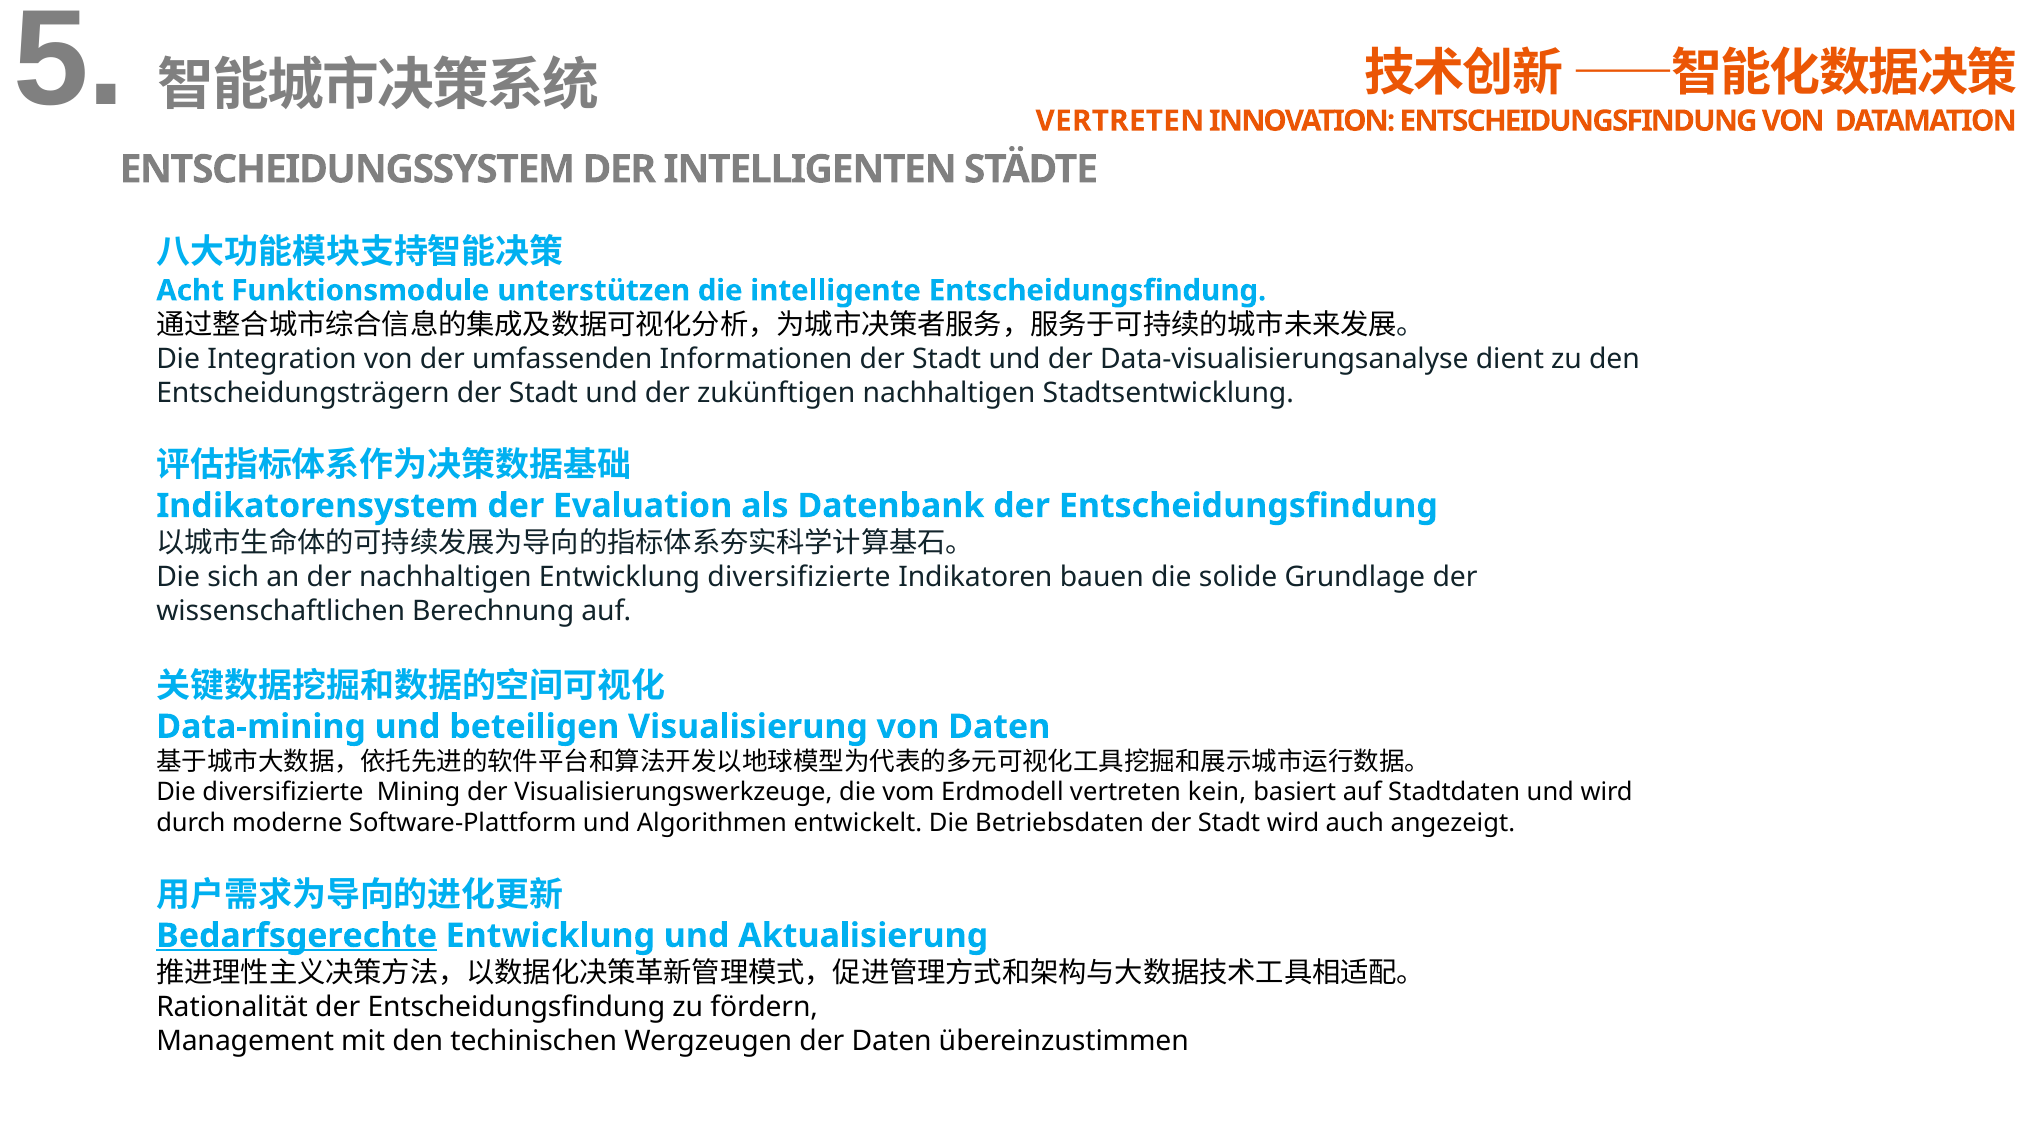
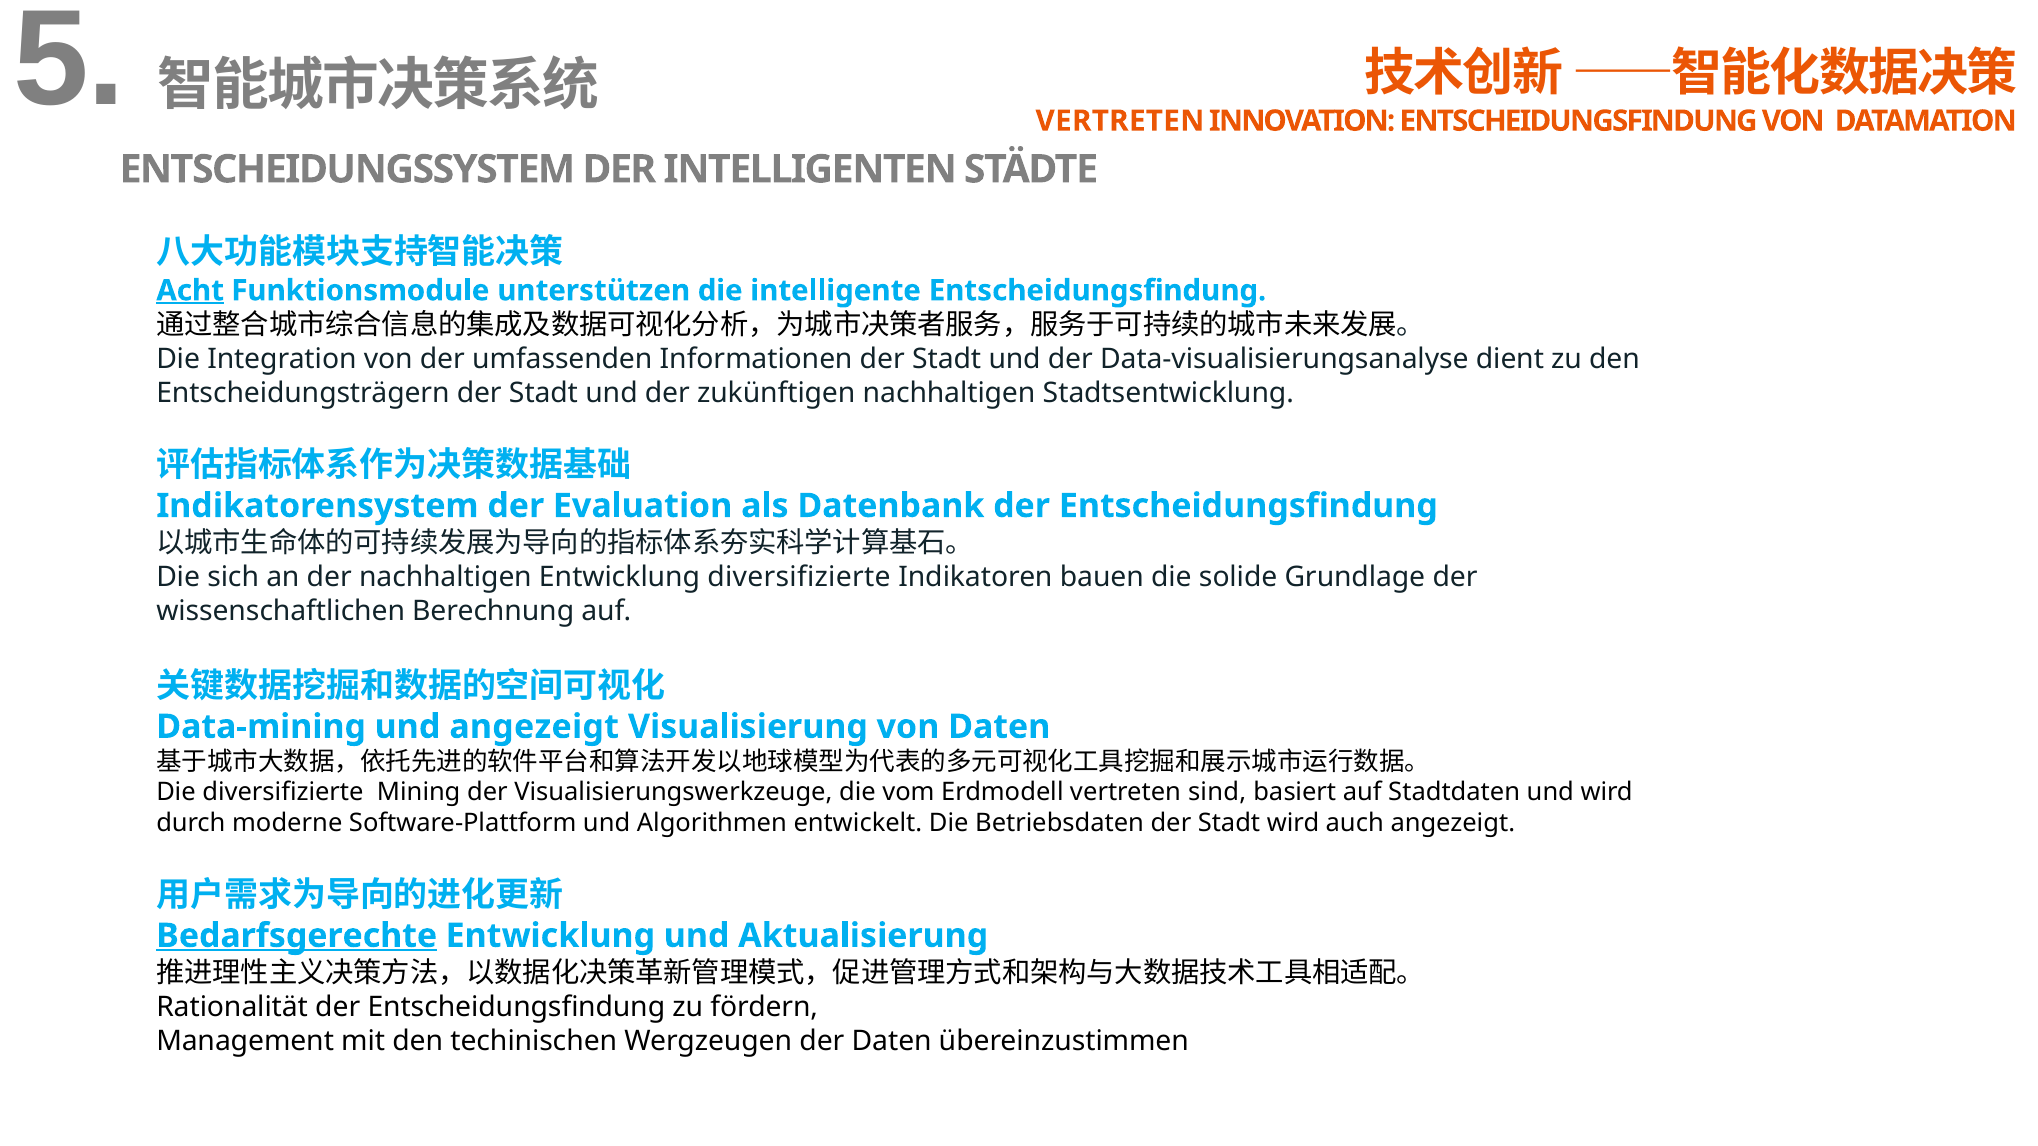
Acht underline: none -> present (190, 291)
und beteiligen: beteiligen -> angezeigt (534, 727)
kein: kein -> sind (1217, 793)
